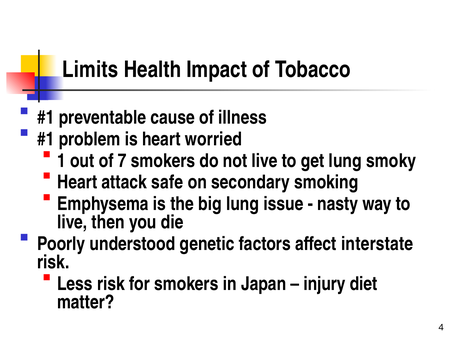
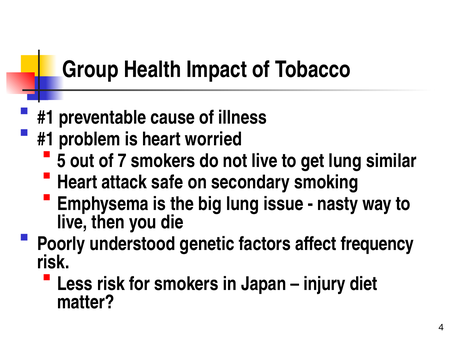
Limits: Limits -> Group (90, 70)
1: 1 -> 5 (61, 160)
smoky: smoky -> similar (391, 160)
interstate: interstate -> frequency (377, 244)
